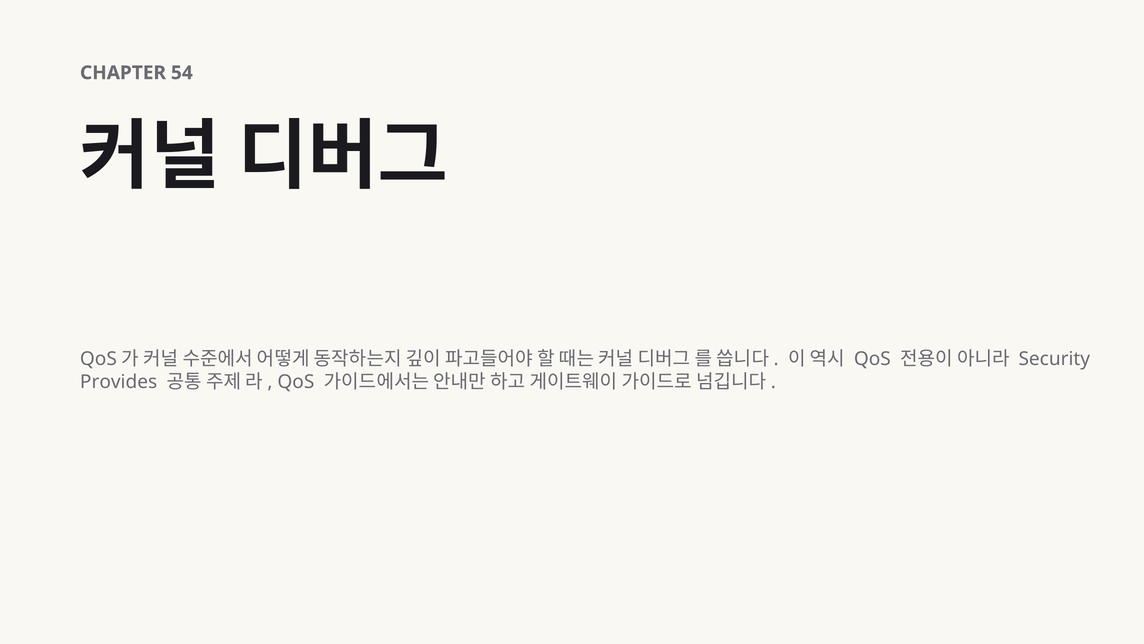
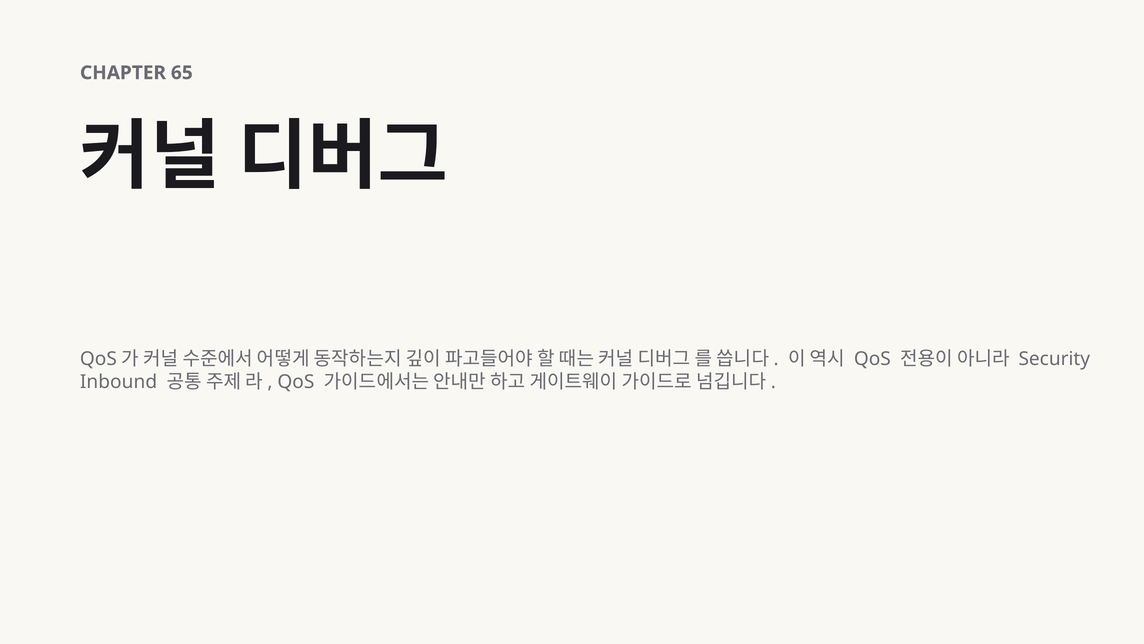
54: 54 -> 65 (182, 73)
Provides: Provides -> Inbound (119, 382)
